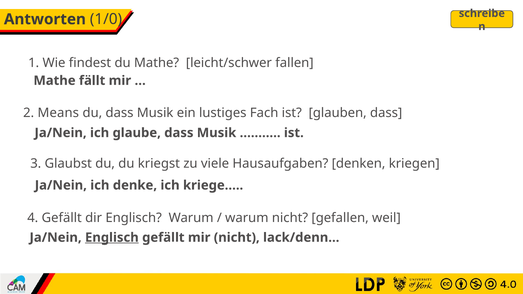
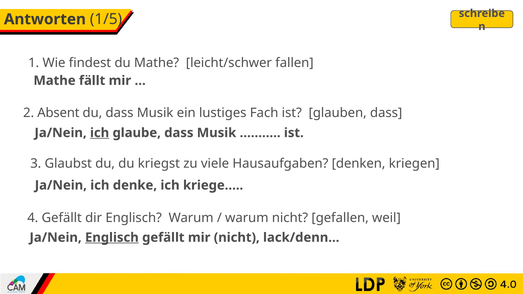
1/0: 1/0 -> 1/5 (106, 19)
Means: Means -> Absent (58, 113)
ich underline: none -> present (100, 133)
